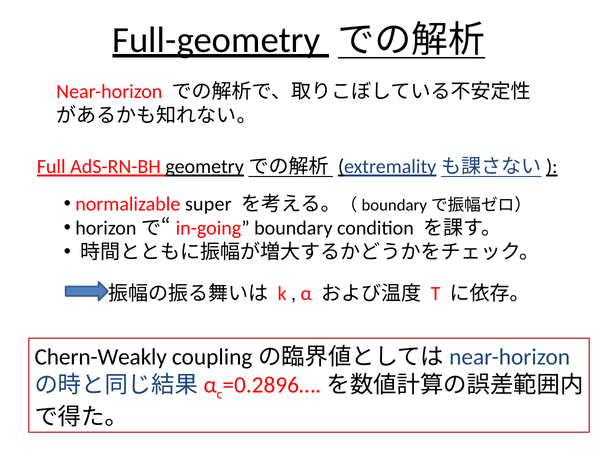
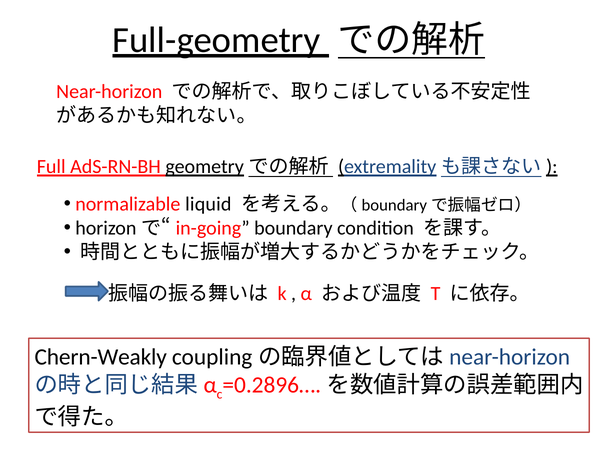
super: super -> liquid (208, 204)
